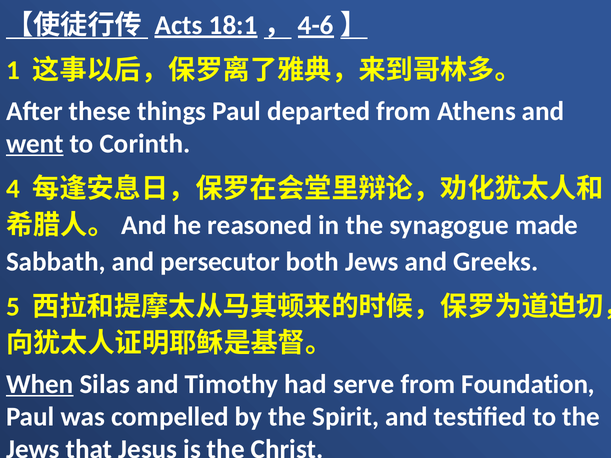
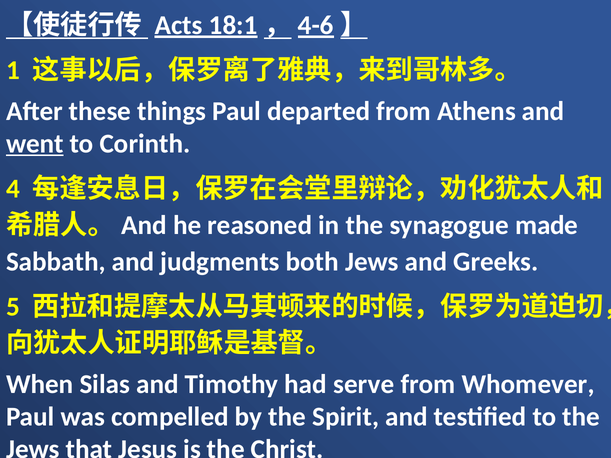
persecutor: persecutor -> judgments (220, 262)
When underline: present -> none (40, 384)
Foundation: Foundation -> Whomever (528, 384)
